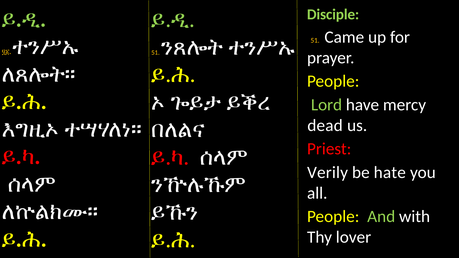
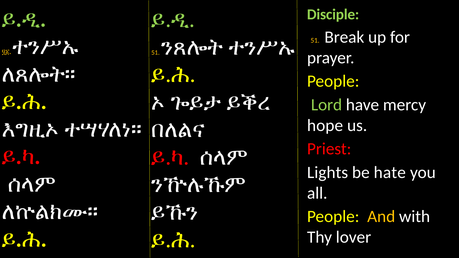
Came: Came -> Break (344, 37)
dead: dead -> hope (325, 125)
Verily: Verily -> Lights (328, 172)
And colour: light green -> yellow (381, 217)
